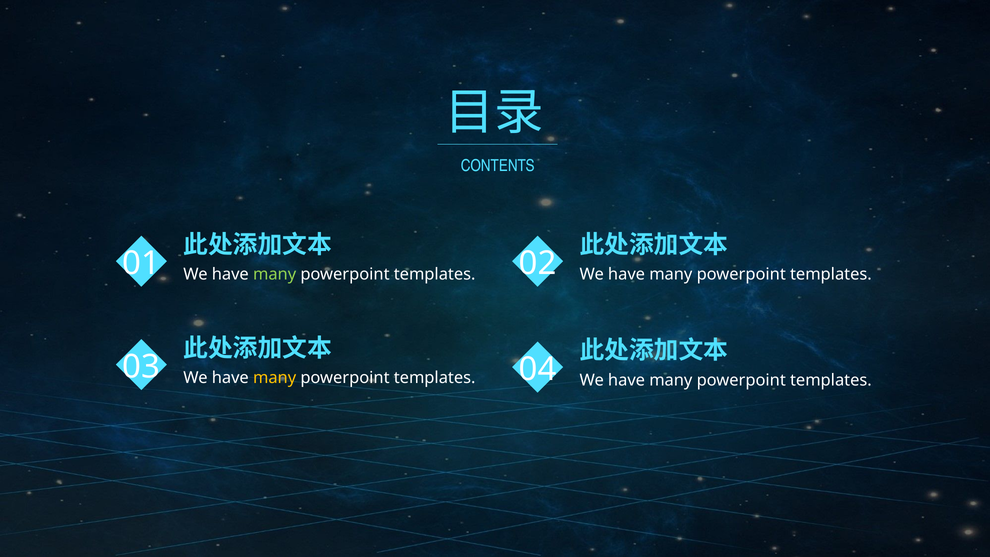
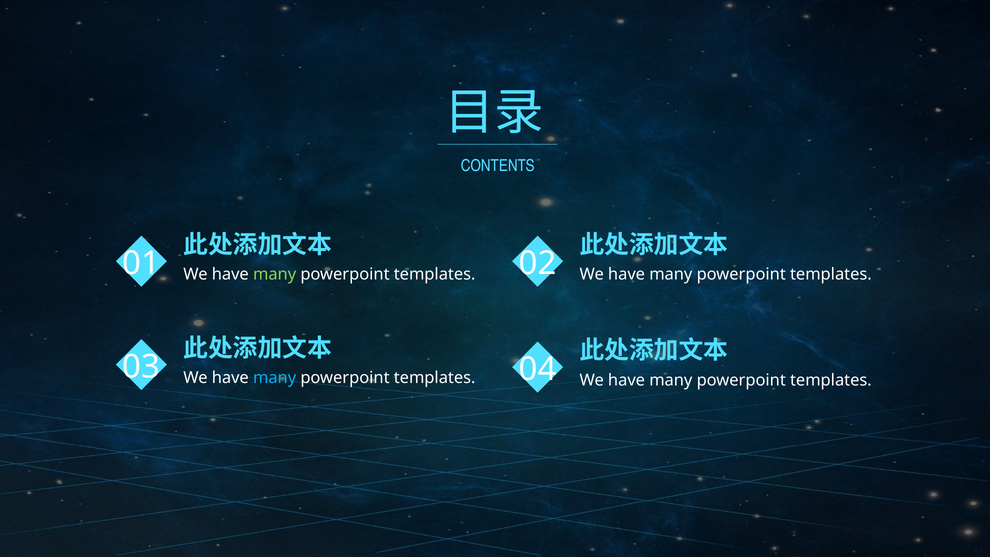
many colour: yellow -> light blue (275, 378)
